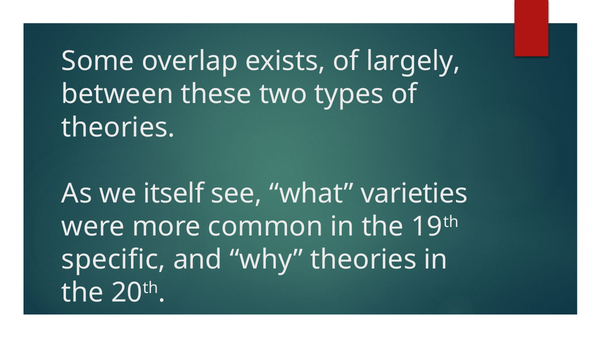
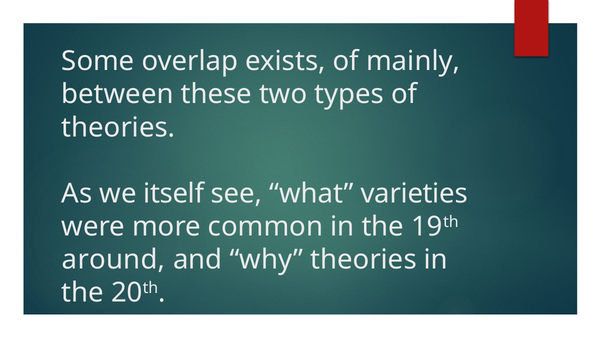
largely: largely -> mainly (413, 61)
specific: specific -> around (114, 260)
